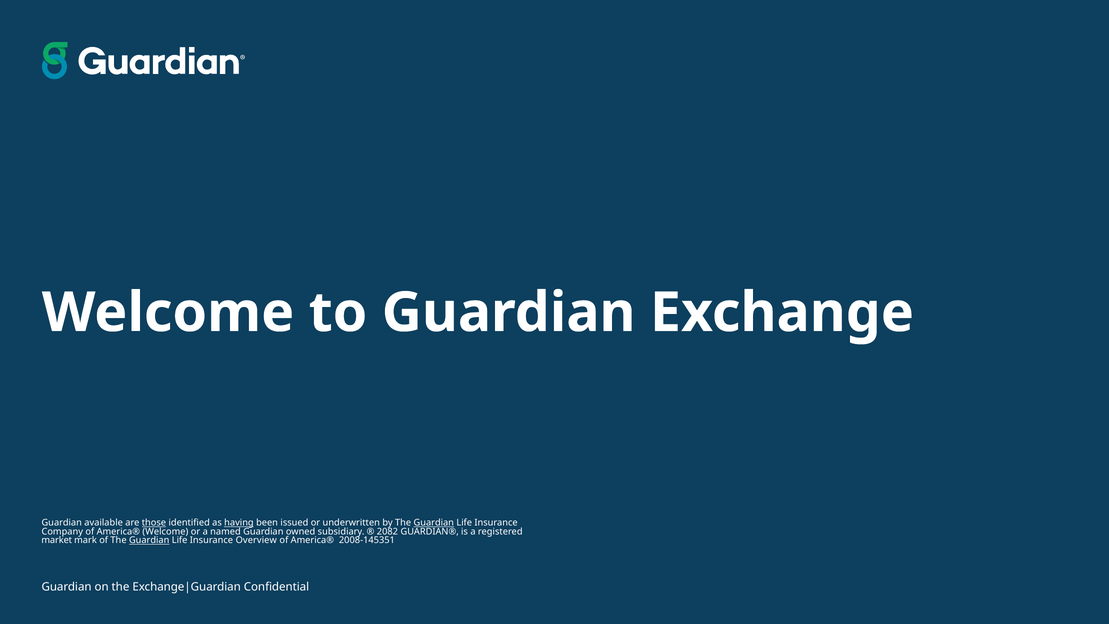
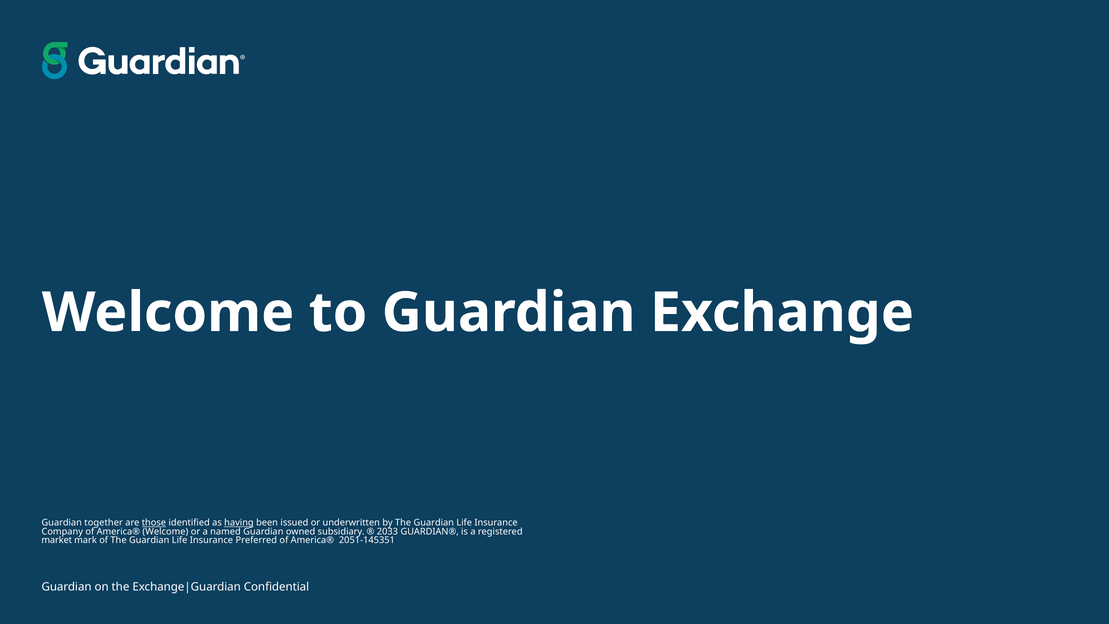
available: available -> together (104, 522)
Guardian underline: present -> none (434, 522)
2082: 2082 -> 2033 (387, 531)
Guardian underline: present -> none (149, 540)
Overview: Overview -> Preferred (256, 540)
2008-145351: 2008-145351 -> 2051-145351 (367, 540)
